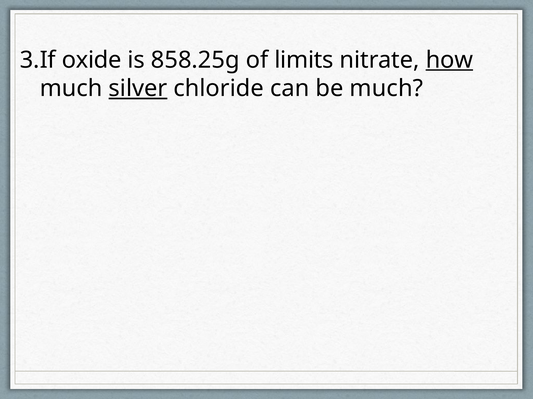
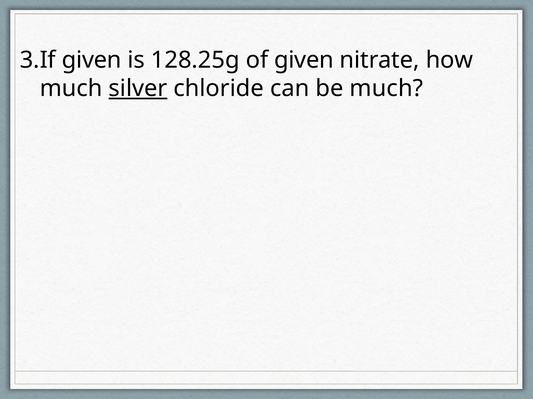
oxide: oxide -> given (92, 60)
858.25g: 858.25g -> 128.25g (195, 60)
of limits: limits -> given (304, 60)
how underline: present -> none (449, 60)
